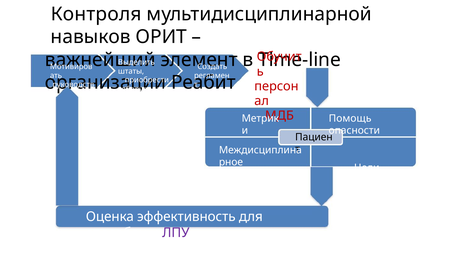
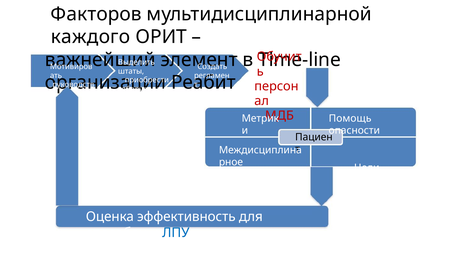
Контроля: Контроля -> Факторов (96, 14)
навыков: навыков -> каждого (91, 37)
ЛПУ colour: purple -> blue (176, 232)
